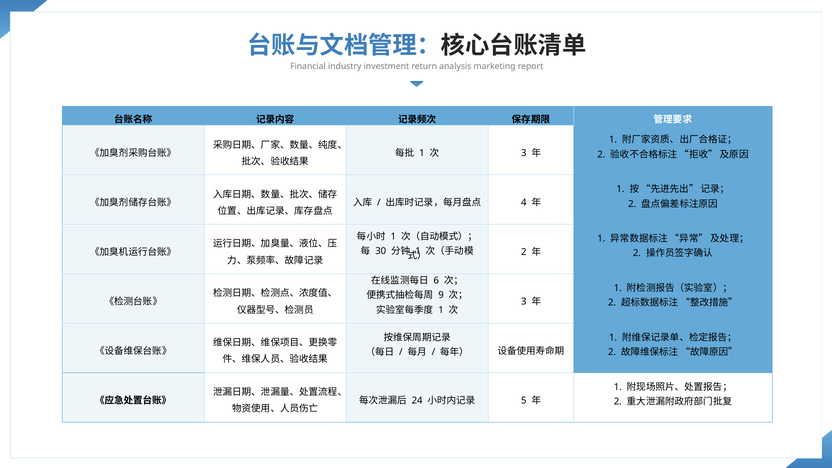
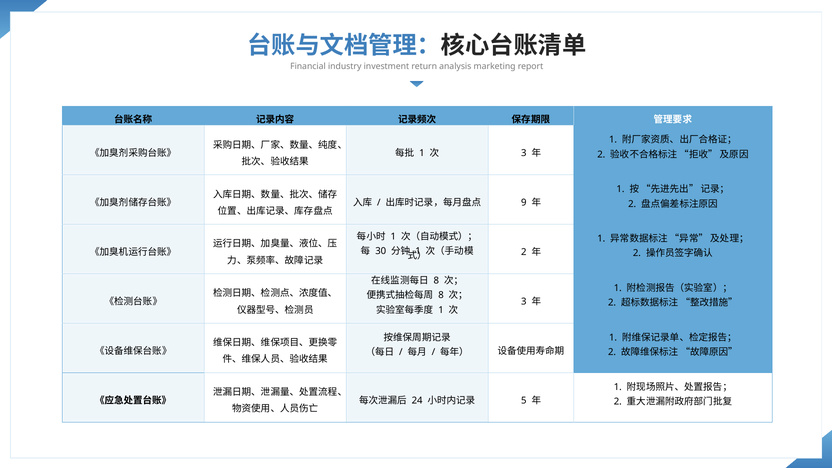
4: 4 -> 9 (524, 203)
6: 6 -> 8 (436, 281)
9: 9 -> 8 (441, 295)
